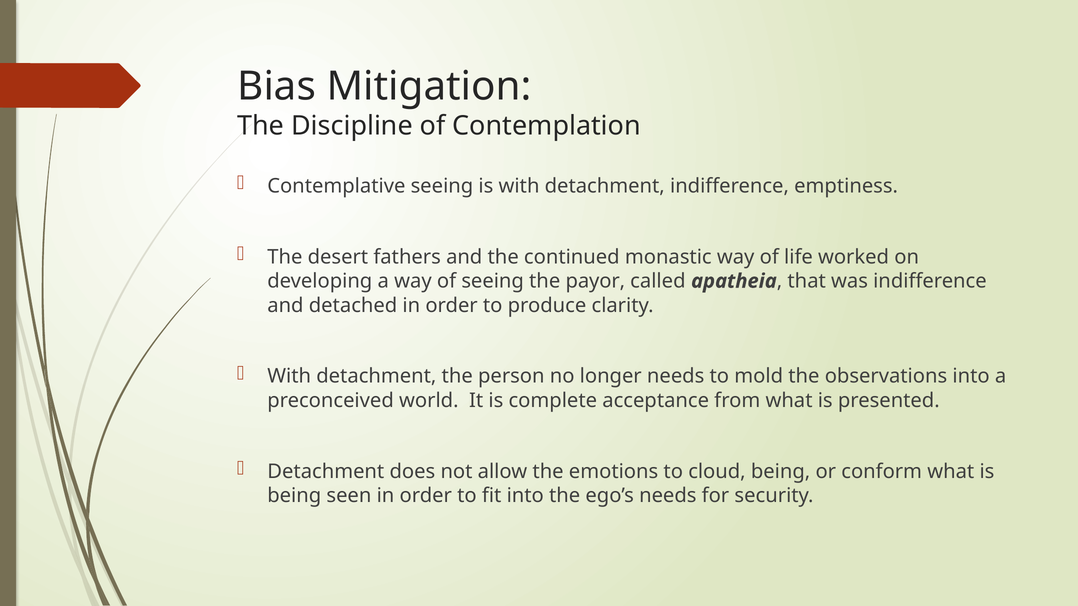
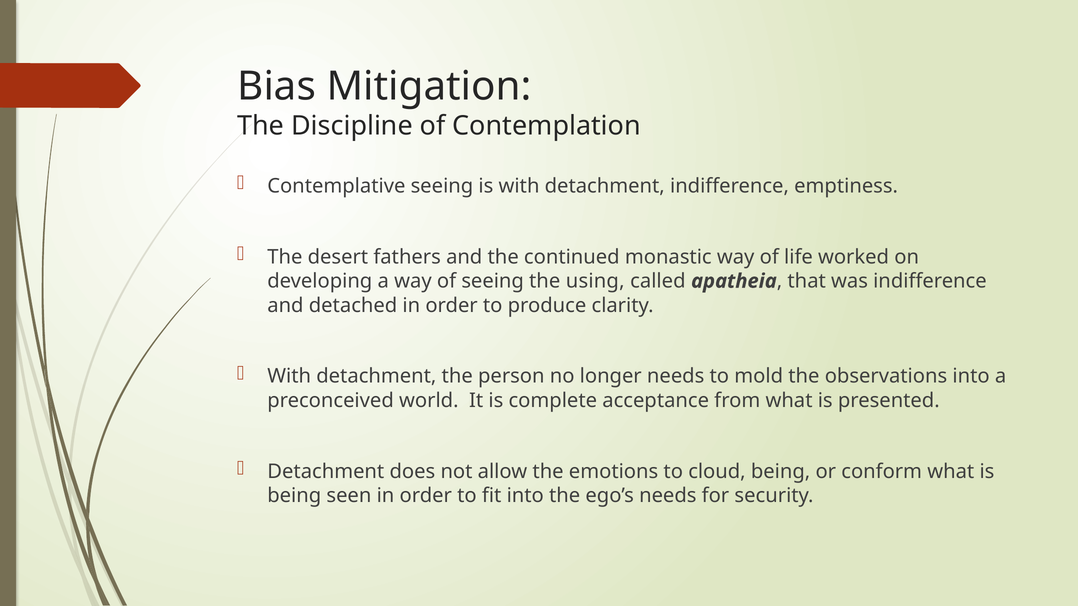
payor: payor -> using (595, 281)
